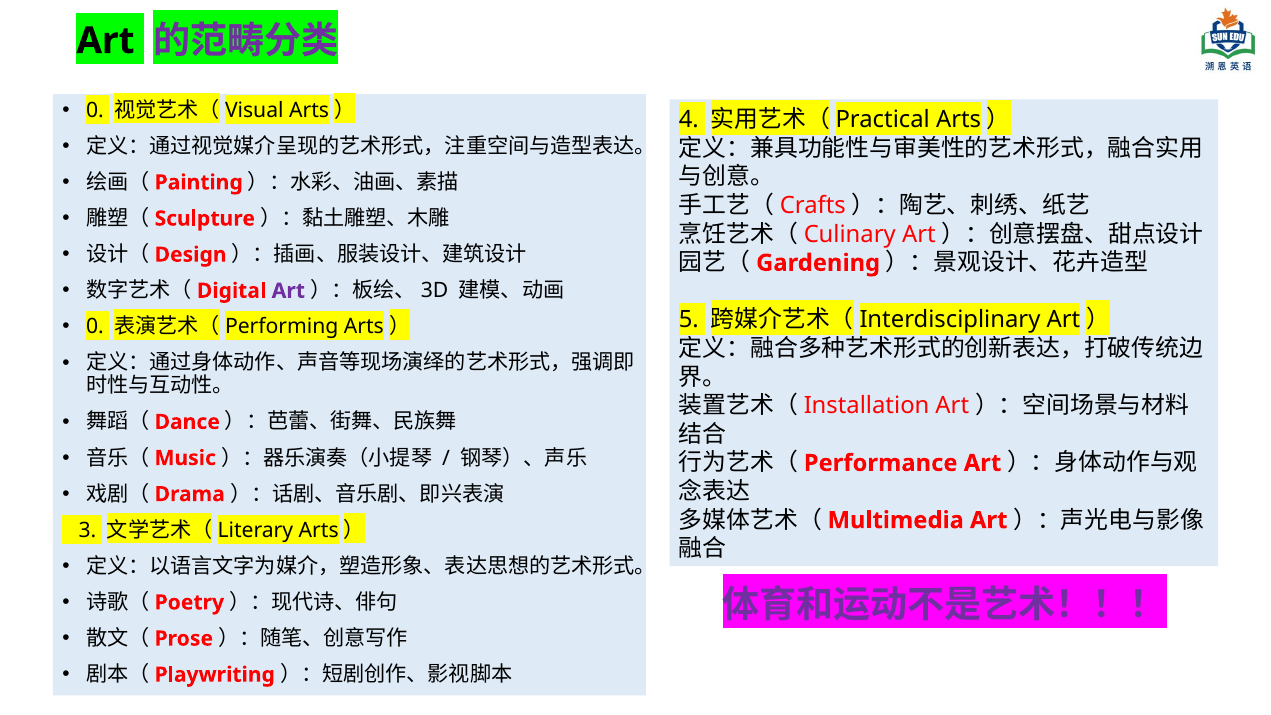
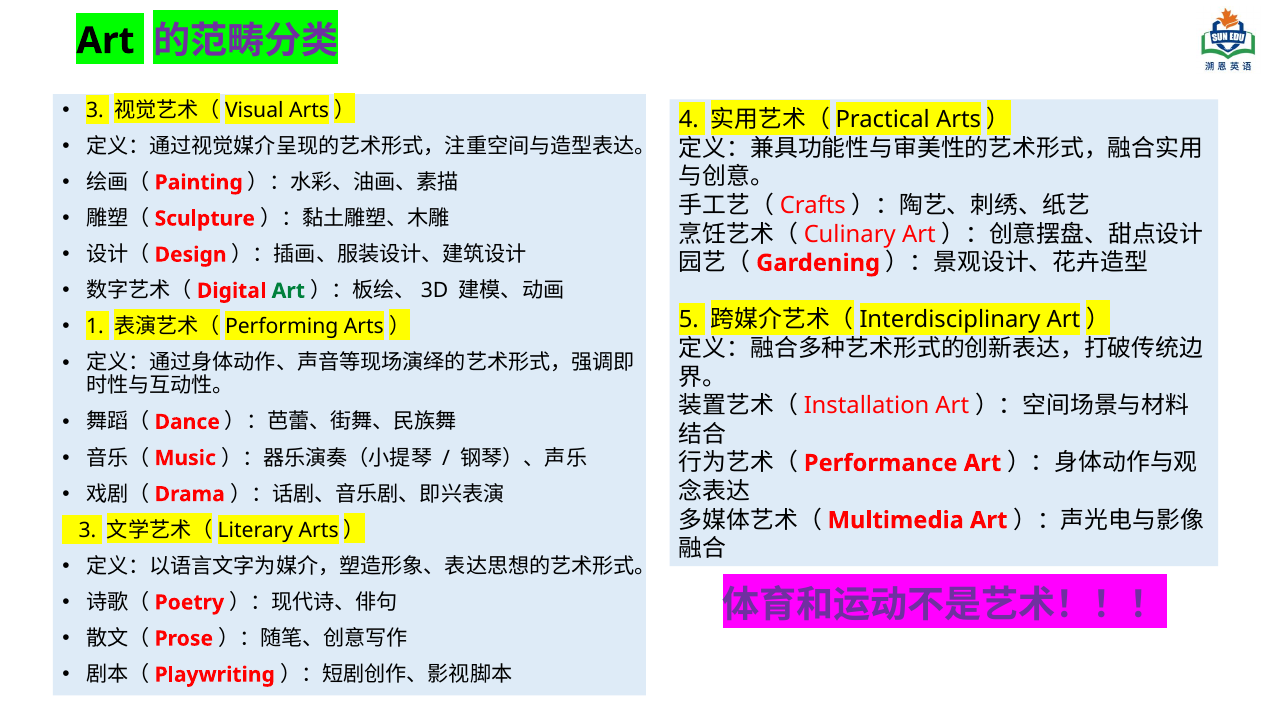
0: 0 -> 3 (95, 110)
Art colour: purple -> green (288, 291)
0: 0 -> 1 (95, 327)
